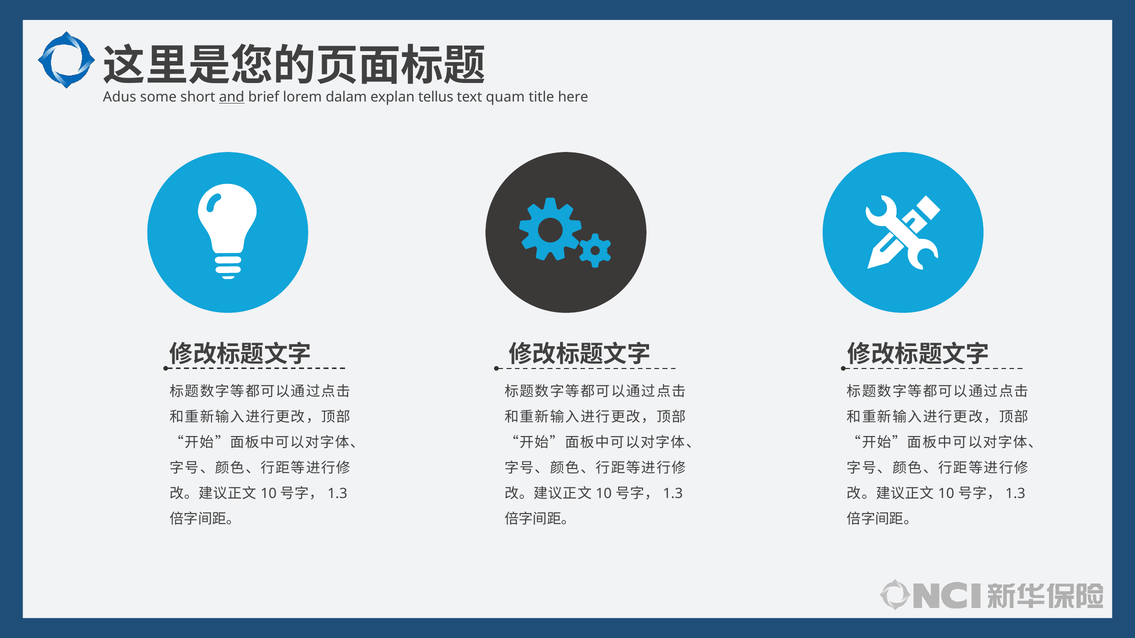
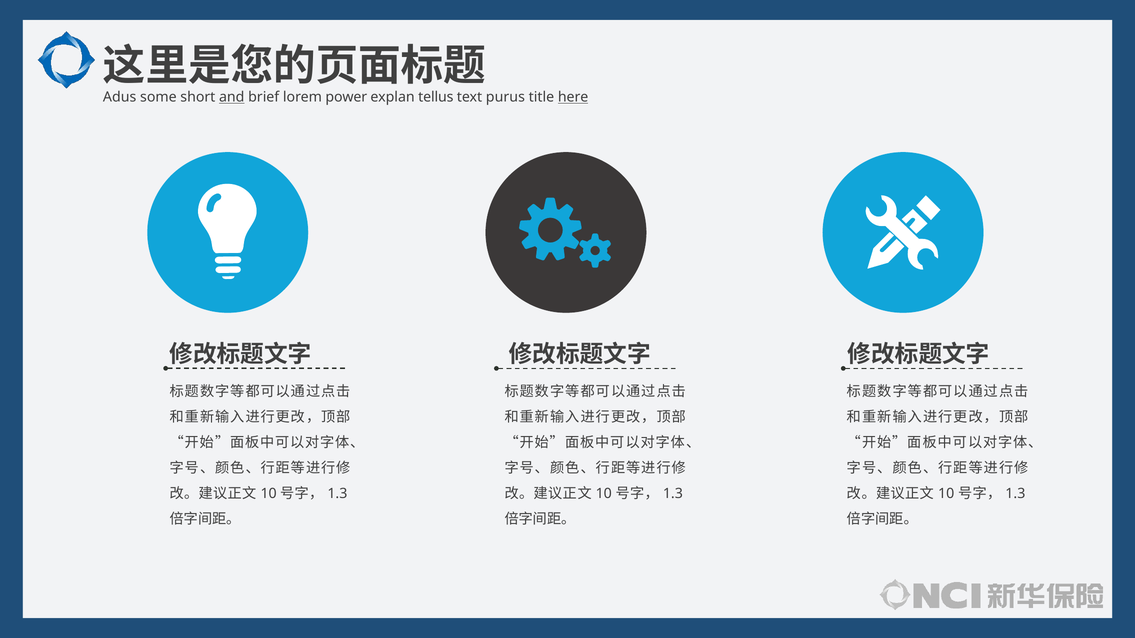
dalam: dalam -> power (346, 97)
quam: quam -> purus (505, 97)
here underline: none -> present (573, 97)
